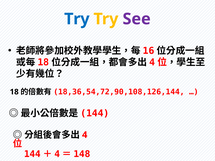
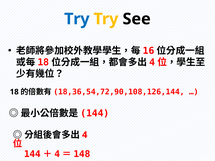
See colour: purple -> black (137, 19)
